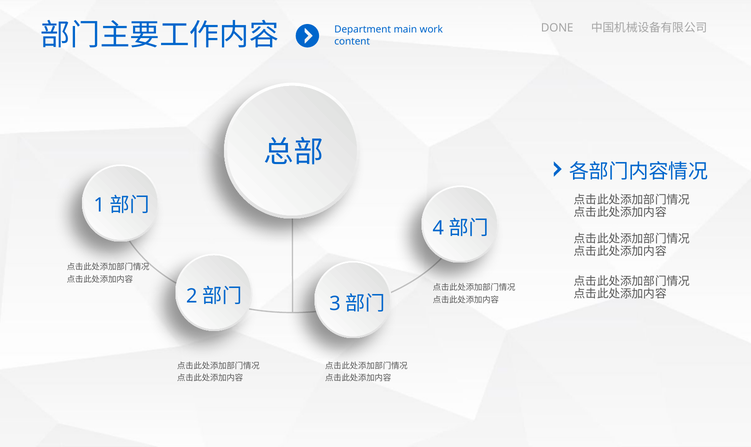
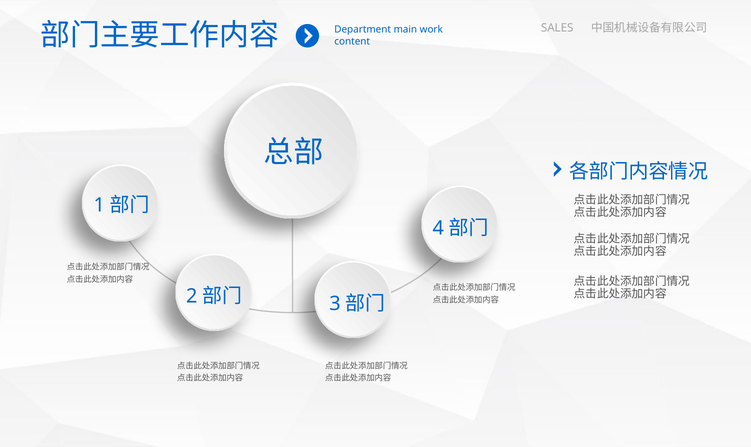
DONE: DONE -> SALES (557, 28)
